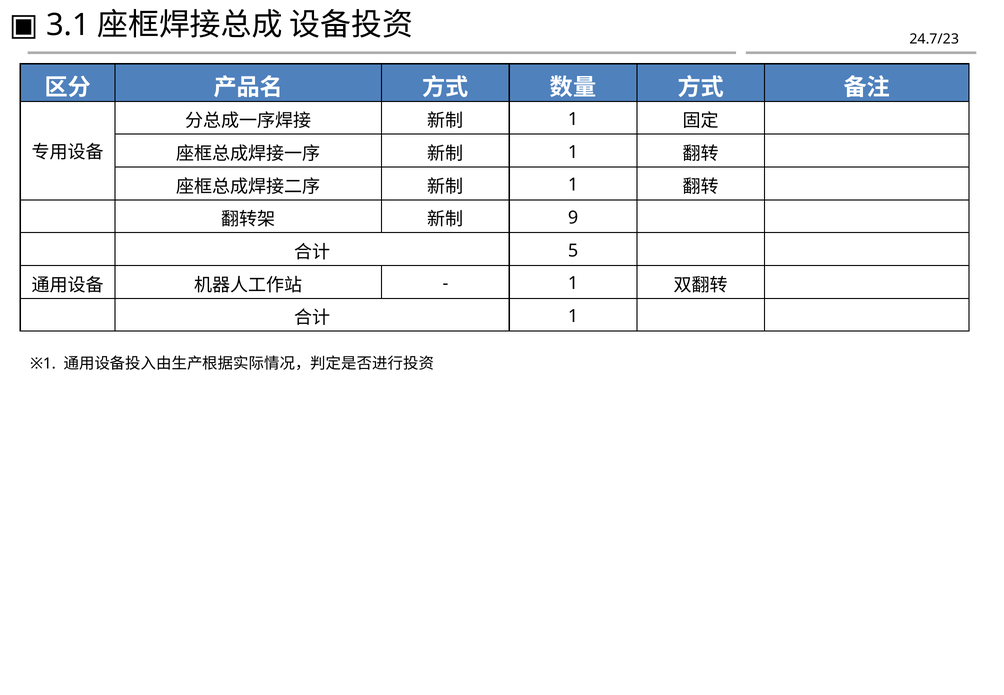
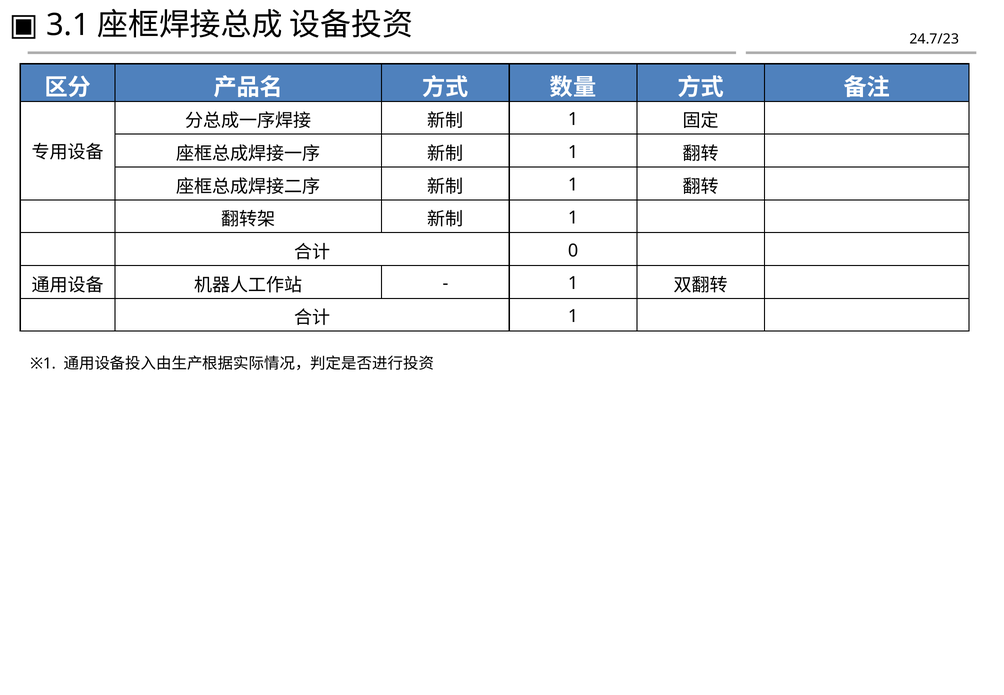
9: 9 -> 1 (573, 218)
5: 5 -> 0 (573, 251)
